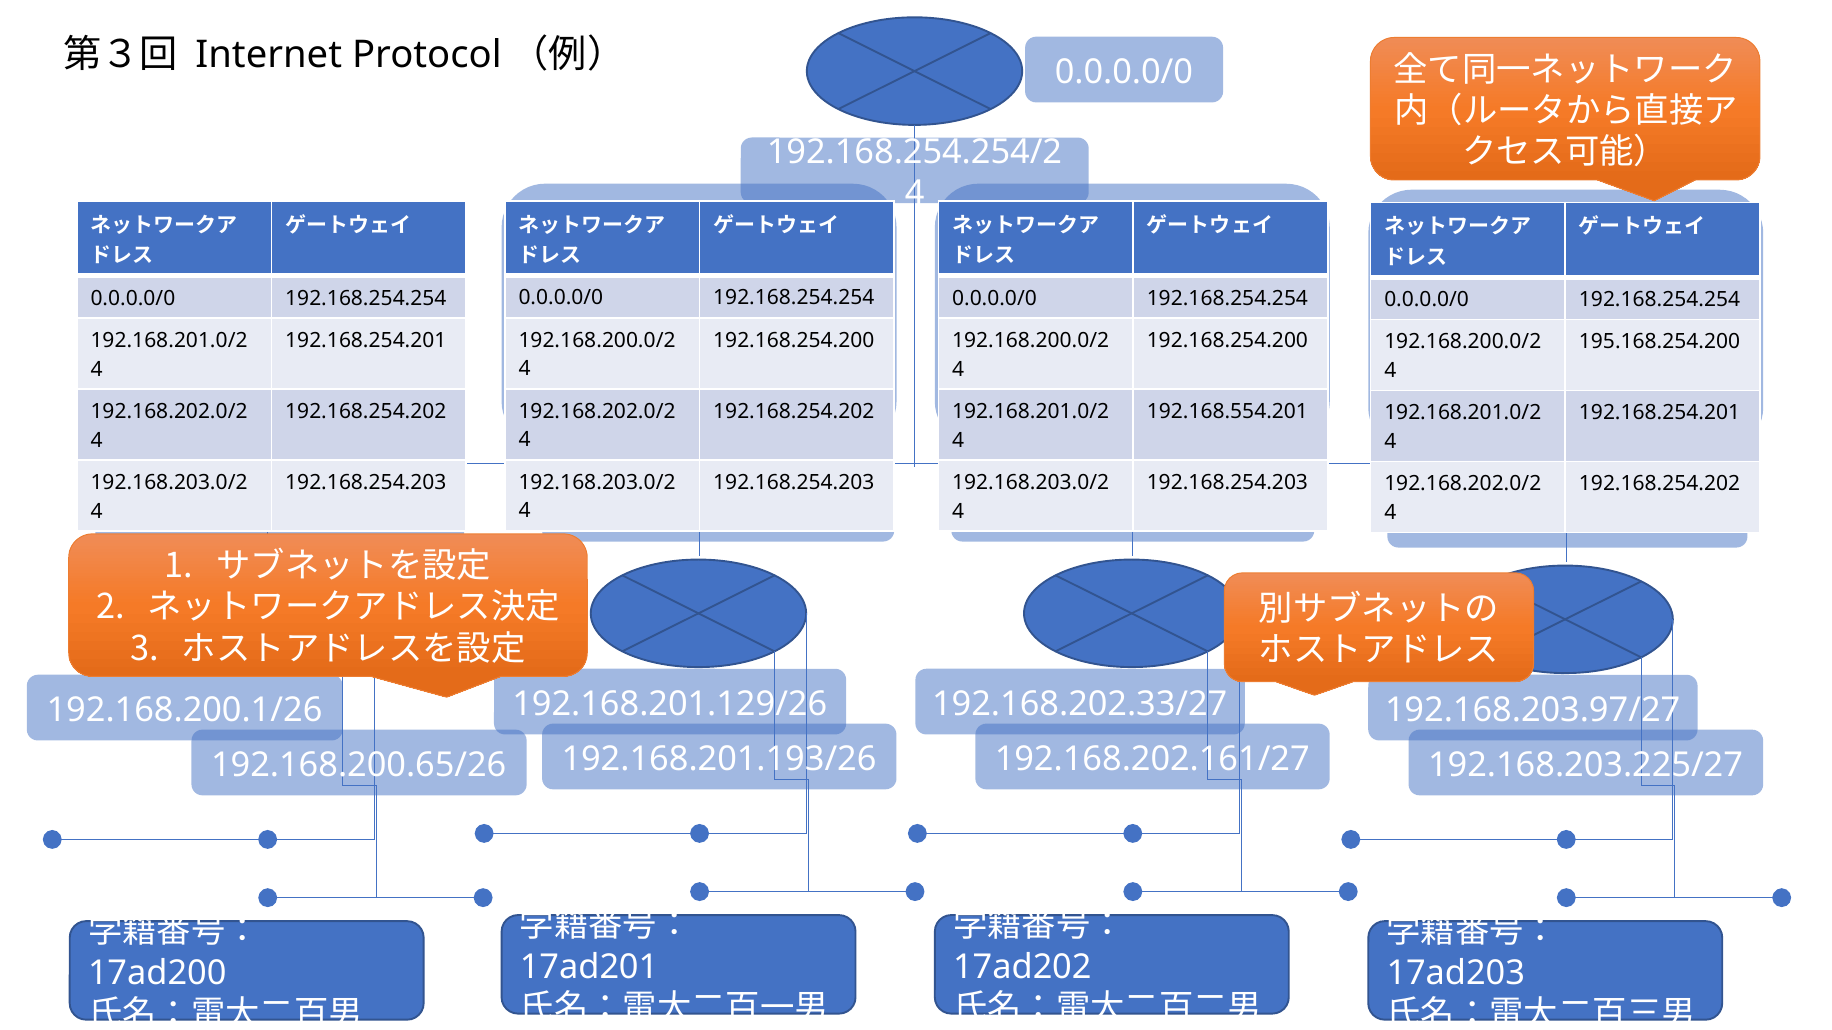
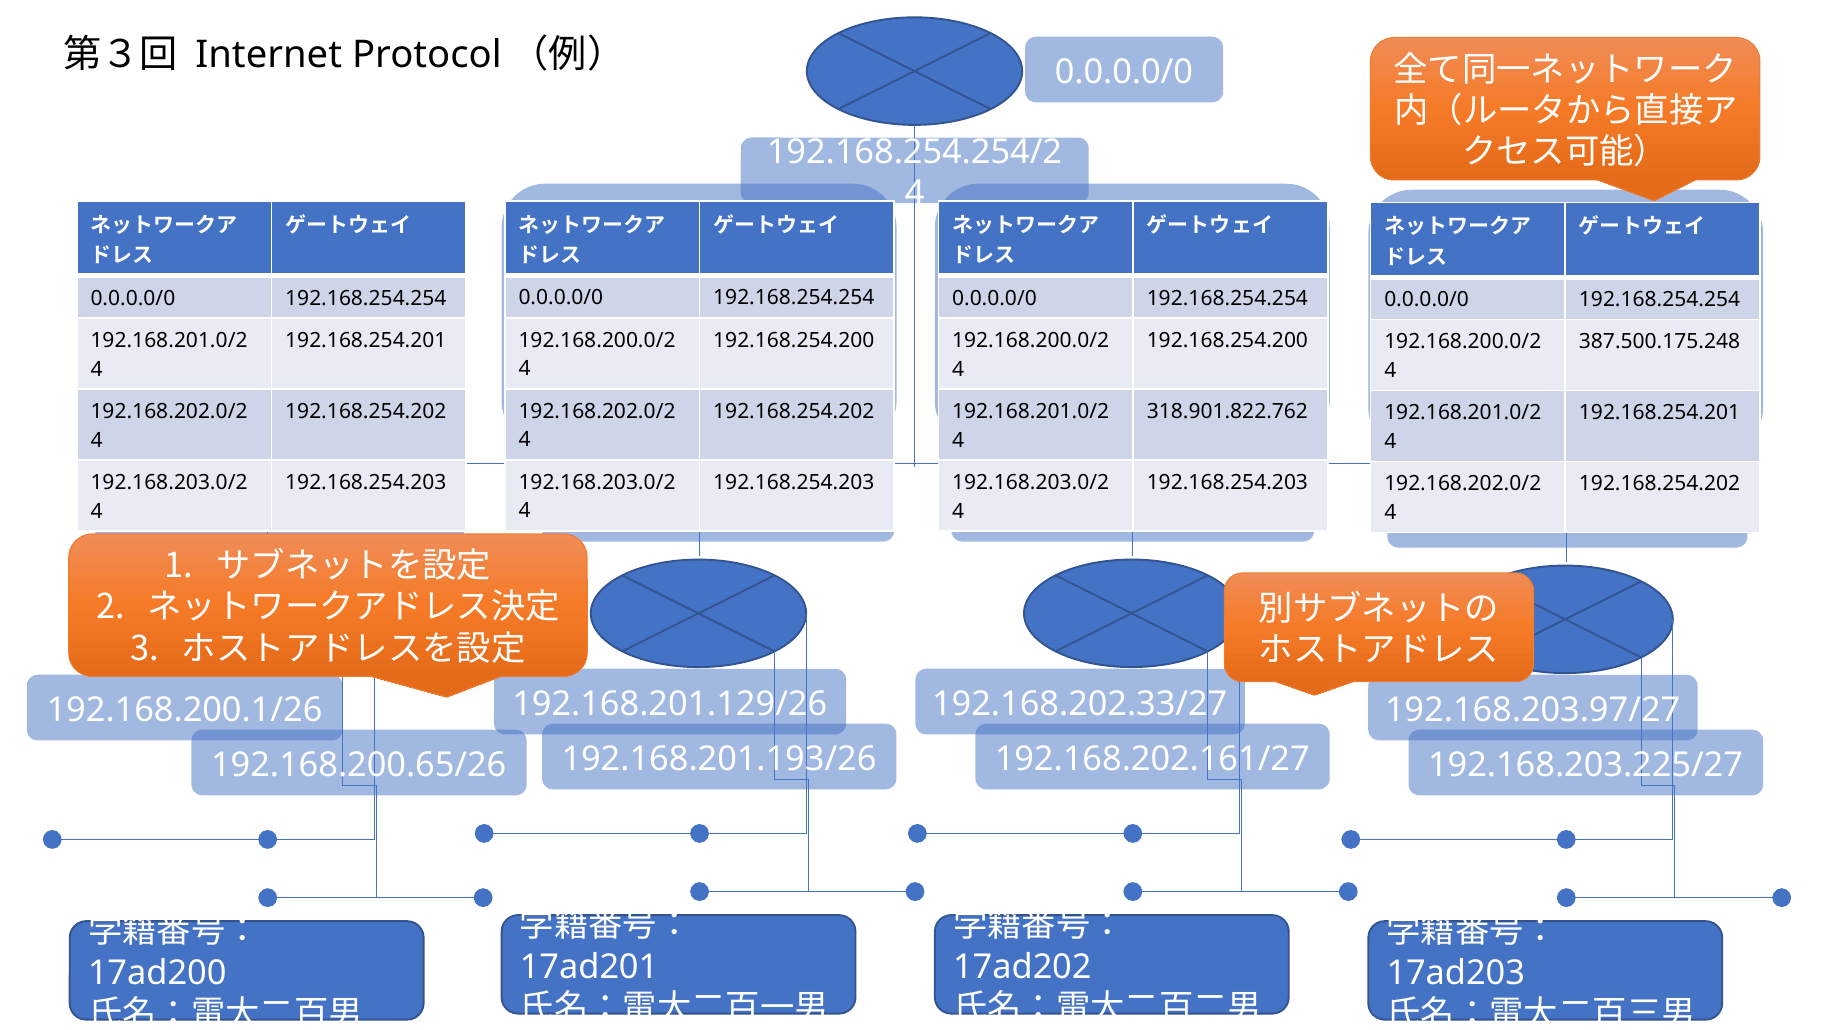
195.168.254.200: 195.168.254.200 -> 387.500.175.248 (1660, 342)
192.168.554.201: 192.168.554.201 -> 318.901.822.762 (1227, 412)
